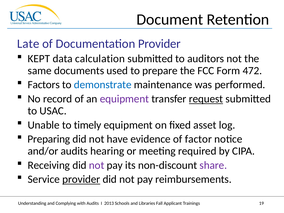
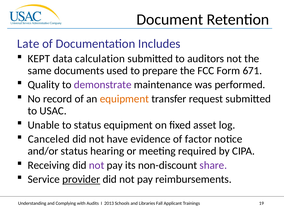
Documentation Provider: Provider -> Includes (159, 44)
472: 472 -> 671 (252, 71)
Factors: Factors -> Quality (44, 85)
demonstrate colour: blue -> purple (103, 85)
equipment colour: purple -> orange (124, 99)
request underline: present -> none (206, 99)
to timely: timely -> status (88, 125)
Preparing: Preparing -> Canceled (49, 139)
and/or audits: audits -> status (74, 151)
